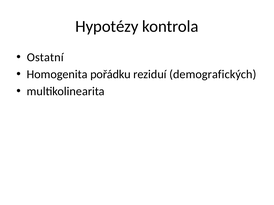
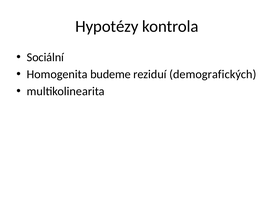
Ostatní: Ostatní -> Sociální (45, 57)
pořádku: pořádku -> budeme (110, 75)
